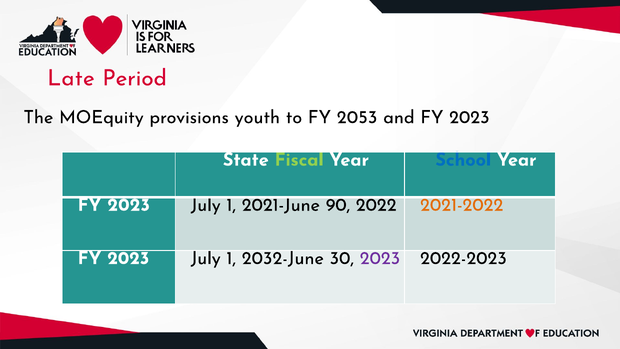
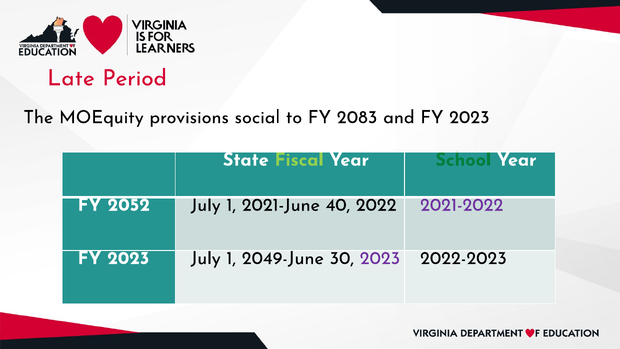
youth: youth -> social (257, 117)
2053: 2053 -> 2083 (357, 117)
School colour: blue -> green (463, 160)
2023: 2023 -> 2052 (129, 205)
90: 90 -> 40 (338, 205)
2021-2022 colour: orange -> purple (462, 205)
2032-June: 2032-June -> 2049-June (283, 258)
